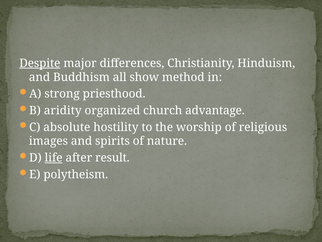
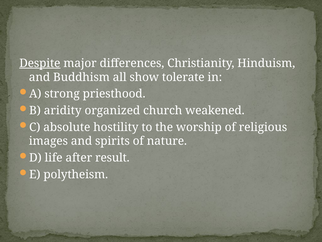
method: method -> tolerate (183, 77)
advantage: advantage -> weakened (215, 110)
life underline: present -> none (54, 157)
